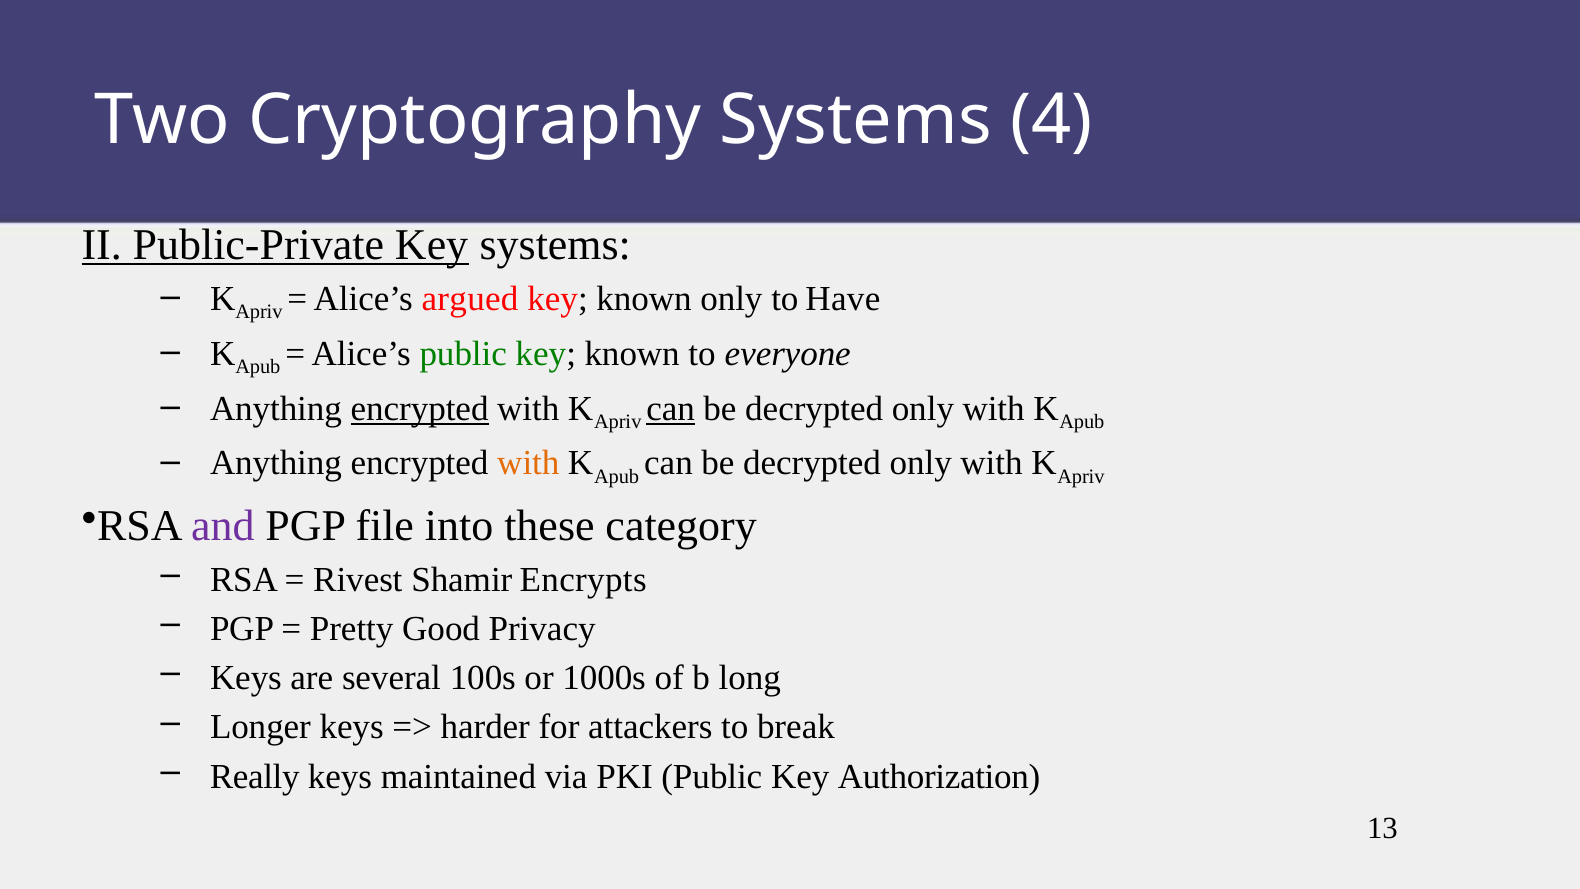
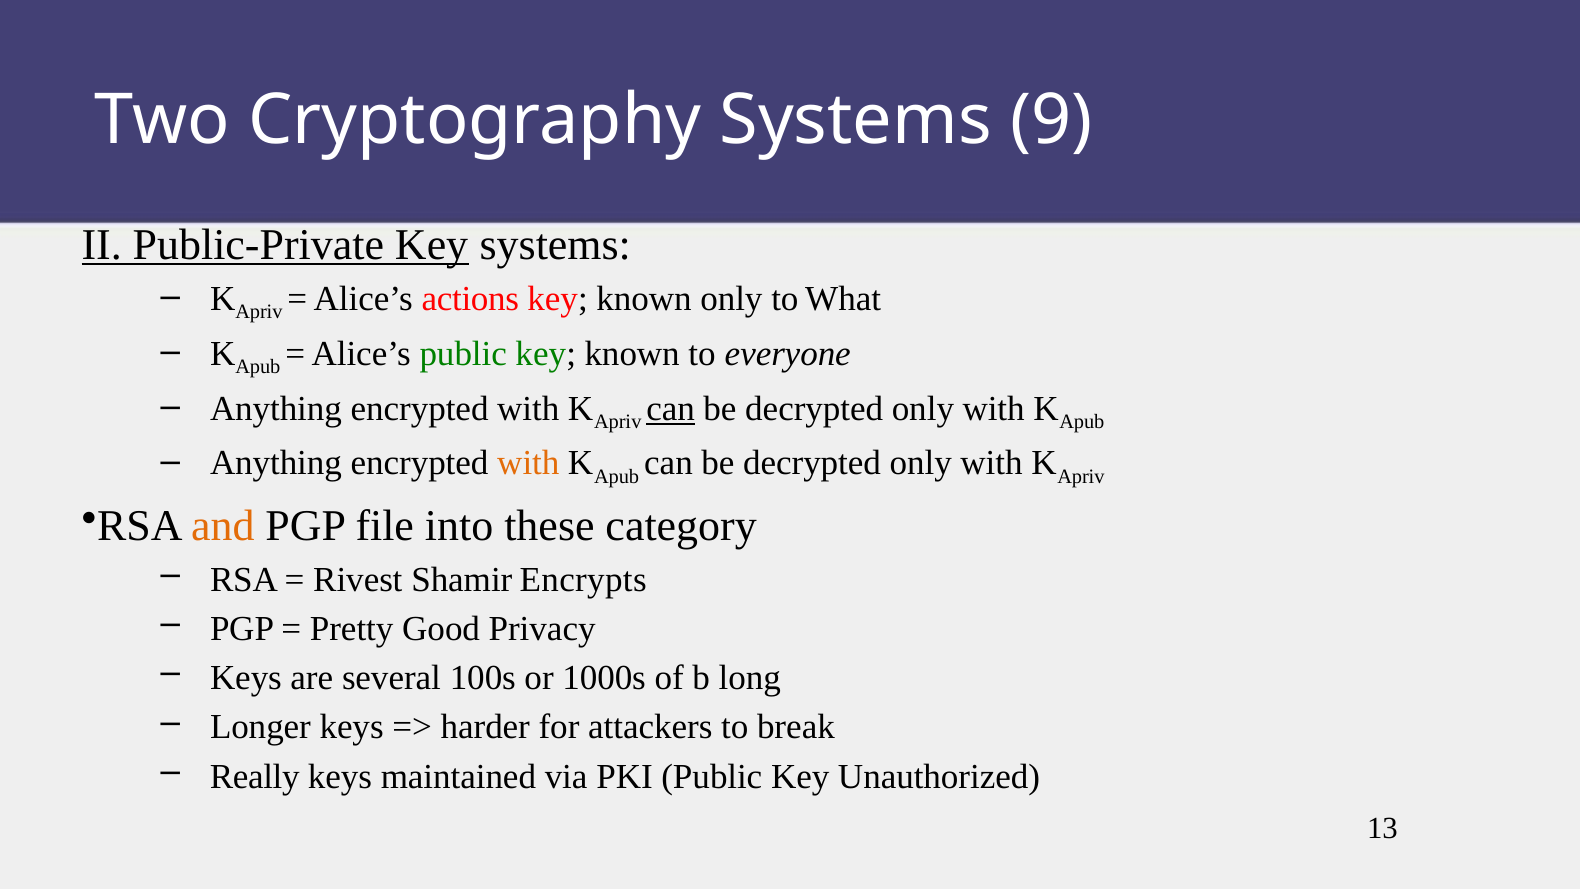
4: 4 -> 9 (1051, 120)
argued: argued -> actions (470, 299)
Have: Have -> What (843, 299)
encrypted underline: present -> none (420, 408)
and colour: purple -> orange (223, 526)
Authorization: Authorization -> Unauthorized (939, 776)
